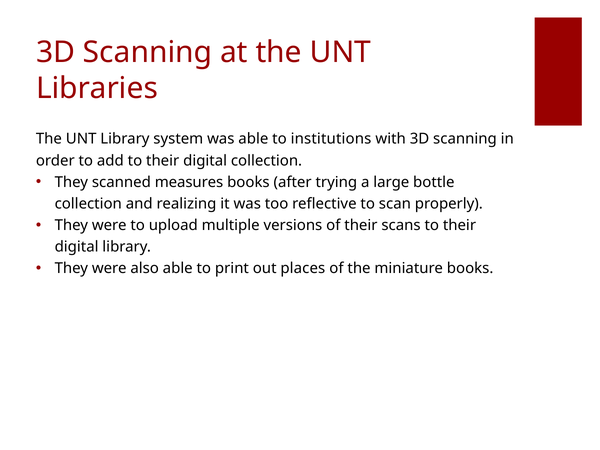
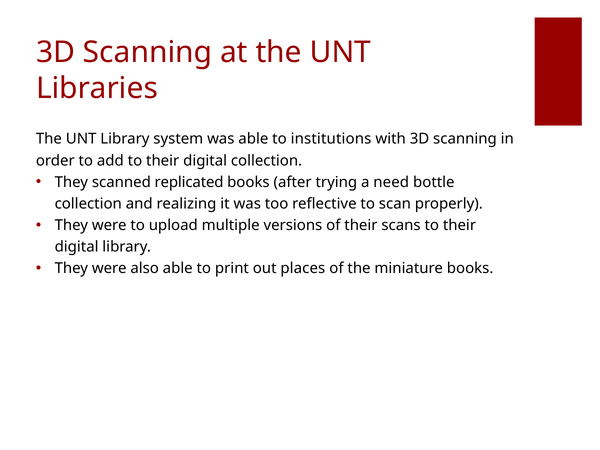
measures: measures -> replicated (189, 182)
large: large -> need (391, 182)
